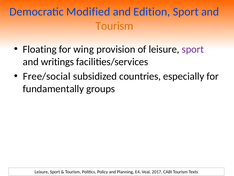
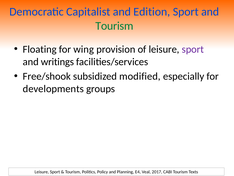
Modified: Modified -> Capitalist (88, 12)
Tourism colour: orange -> green (114, 26)
Free/social: Free/social -> Free/shook (47, 76)
countries: countries -> modified (140, 76)
fundamentally: fundamentally -> developments (53, 89)
